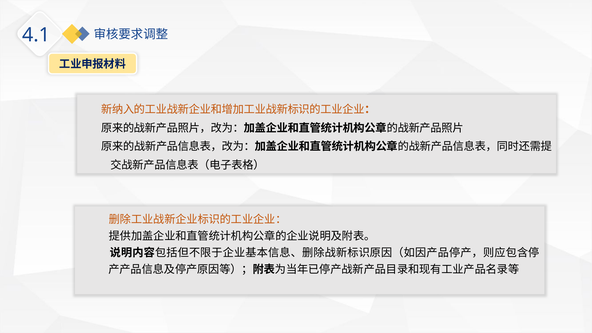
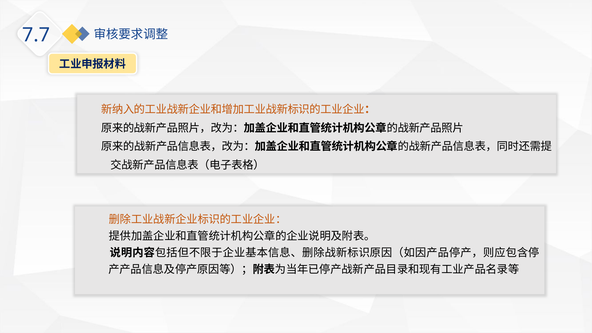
4.1: 4.1 -> 7.7 (36, 35)
